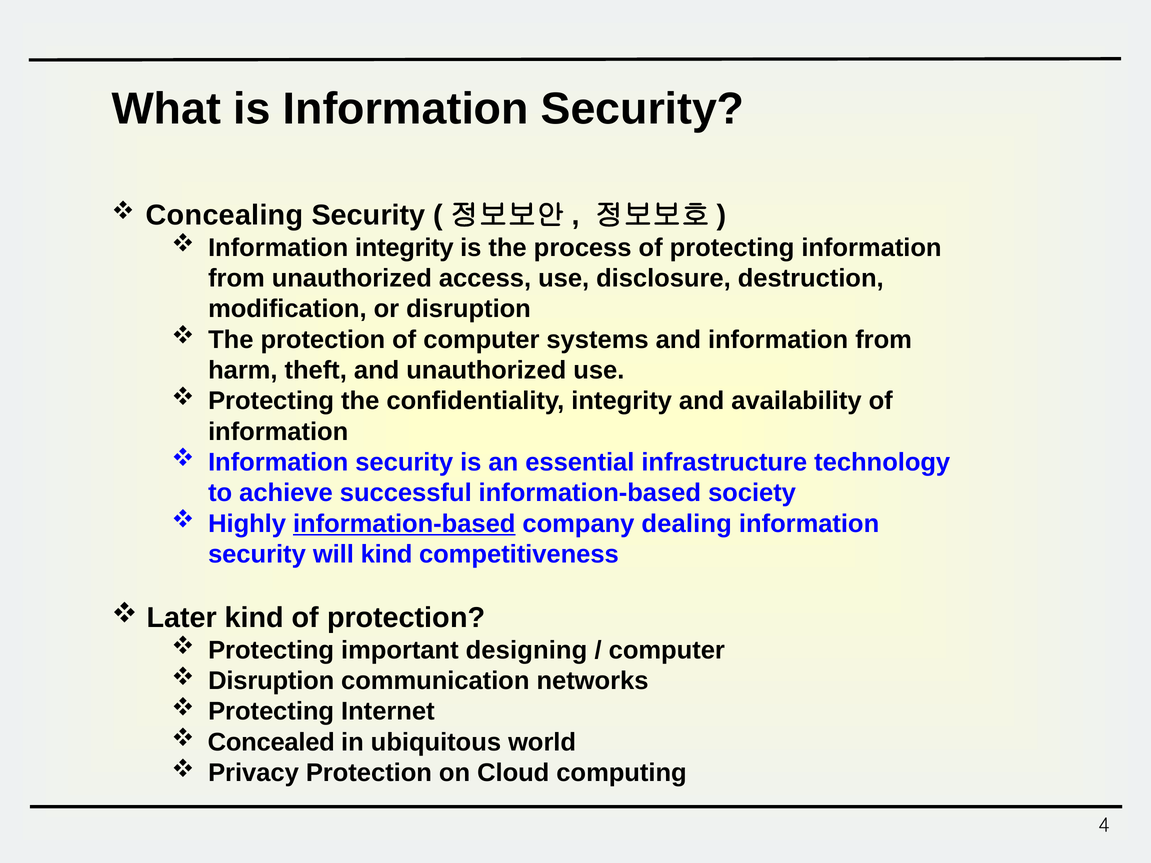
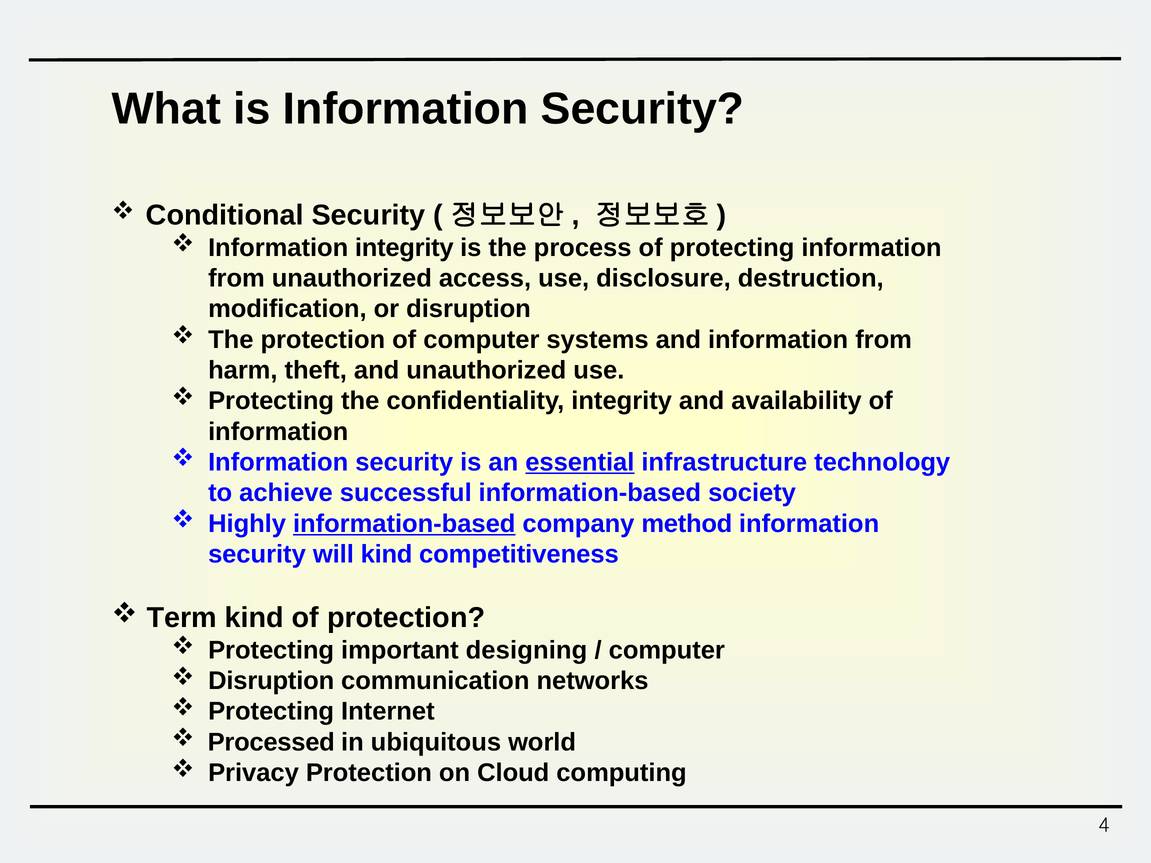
Concealing: Concealing -> Conditional (225, 215)
essential underline: none -> present (580, 462)
dealing: dealing -> method (687, 524)
Later: Later -> Term (182, 618)
Concealed: Concealed -> Processed (271, 742)
